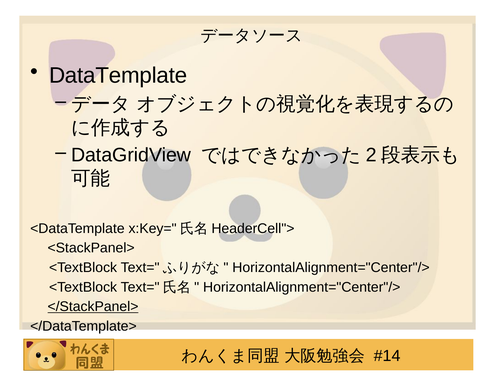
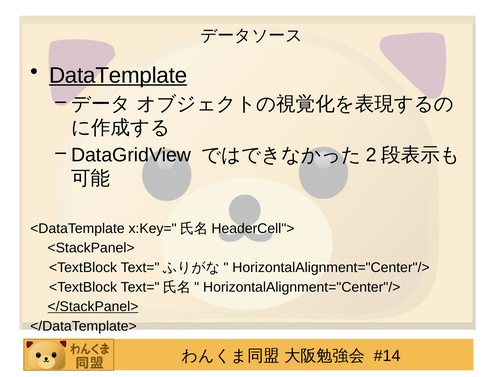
DataTemplate underline: none -> present (118, 75)
